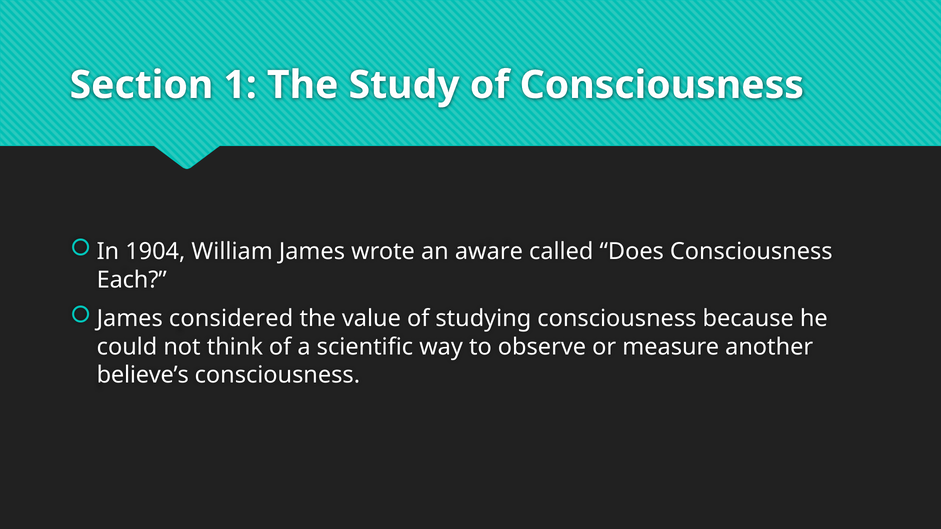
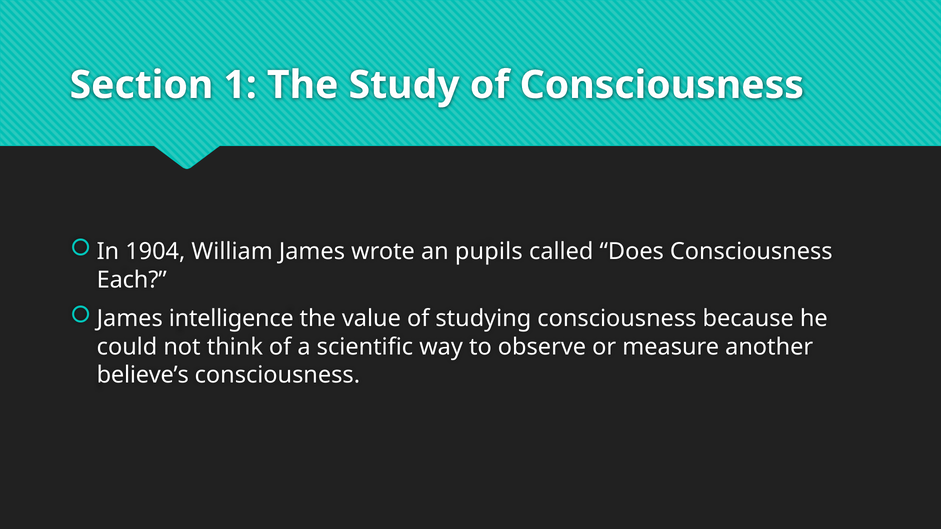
aware: aware -> pupils (489, 252)
considered: considered -> intelligence (231, 319)
